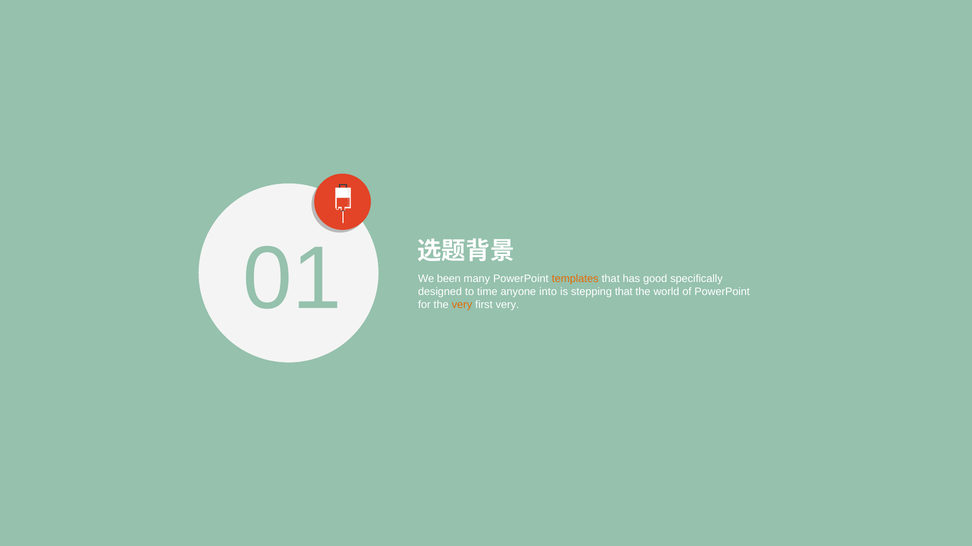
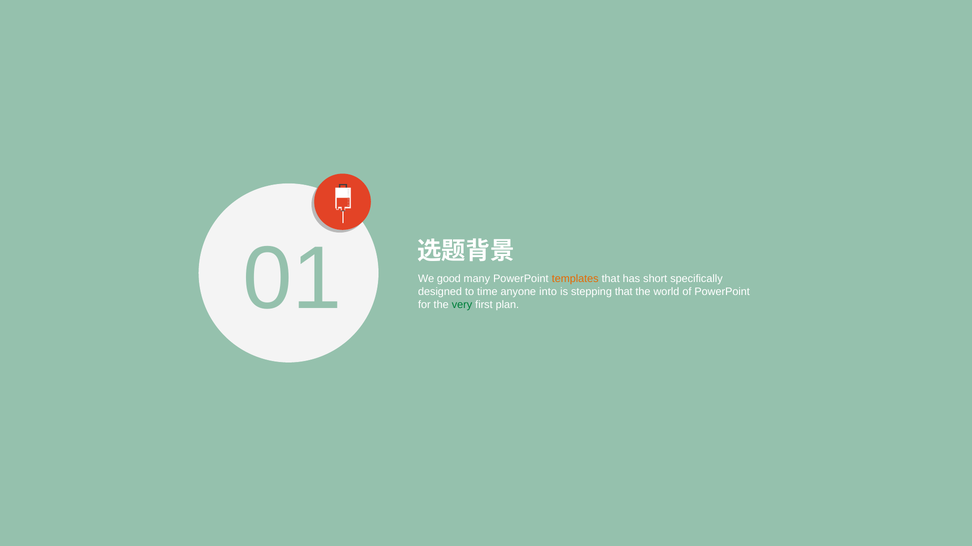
been: been -> good (449, 279)
good: good -> short (655, 279)
very colour: orange -> green (462, 305)
first very: very -> plan (507, 305)
